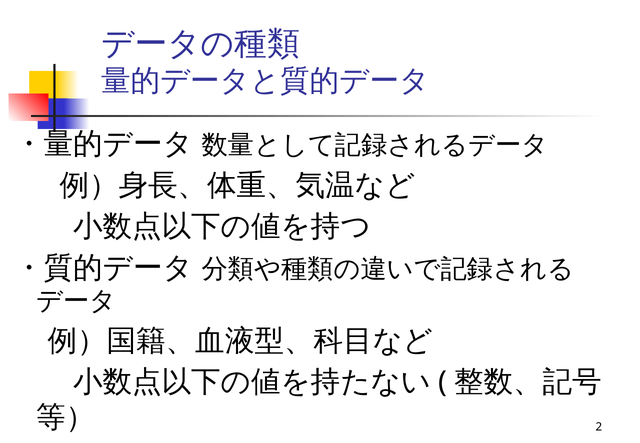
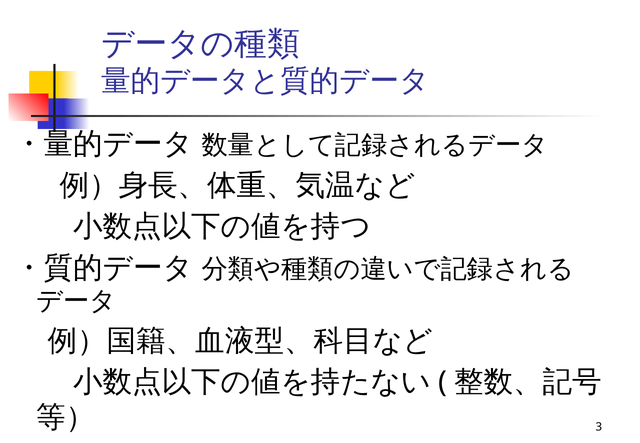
2: 2 -> 3 (599, 427)
